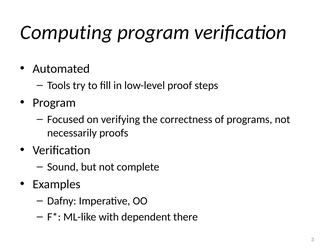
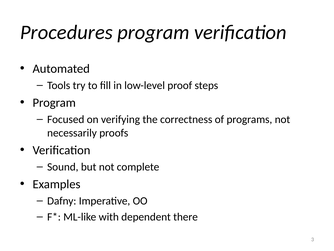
Computing: Computing -> Procedures (66, 32)
